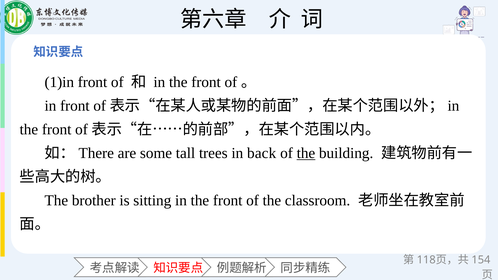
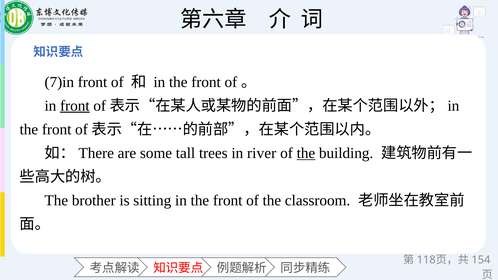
1)in: 1)in -> 7)in (59, 82)
front underline: none -> present (75, 106)
back: back -> river (262, 153)
